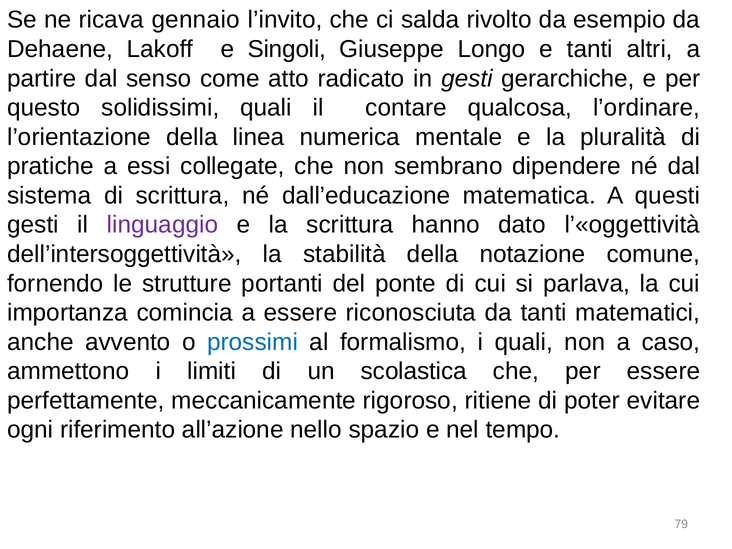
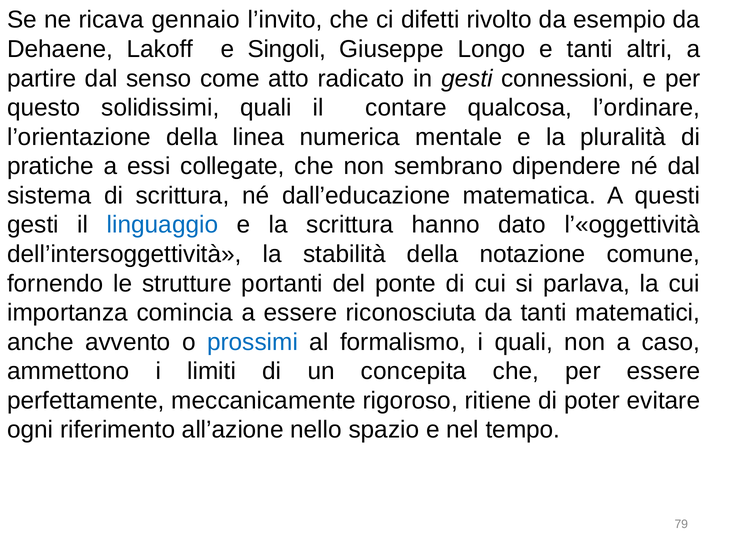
salda: salda -> difetti (430, 20)
gerarchiche: gerarchiche -> connessioni (568, 78)
linguaggio colour: purple -> blue (163, 225)
scolastica: scolastica -> concepita (414, 371)
